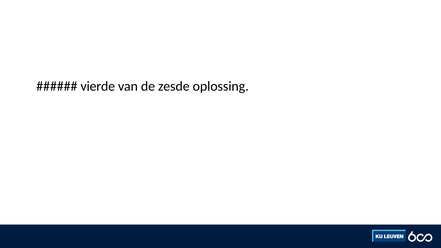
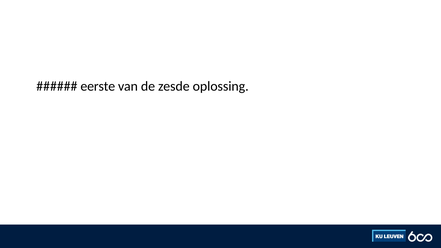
vierde: vierde -> eerste (98, 86)
